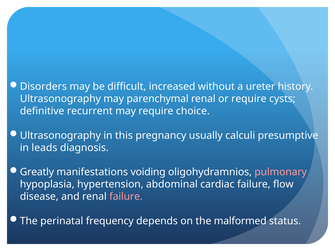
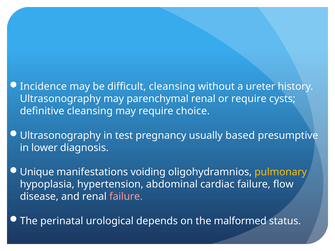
Disorders: Disorders -> Incidence (43, 87)
difficult increased: increased -> cleansing (172, 87)
definitive recurrent: recurrent -> cleansing (90, 111)
this: this -> test (124, 136)
calculi: calculi -> based (240, 136)
leads: leads -> lower (45, 148)
Greatly: Greatly -> Unique (37, 172)
pulmonary colour: pink -> yellow (281, 172)
frequency: frequency -> urological (110, 221)
